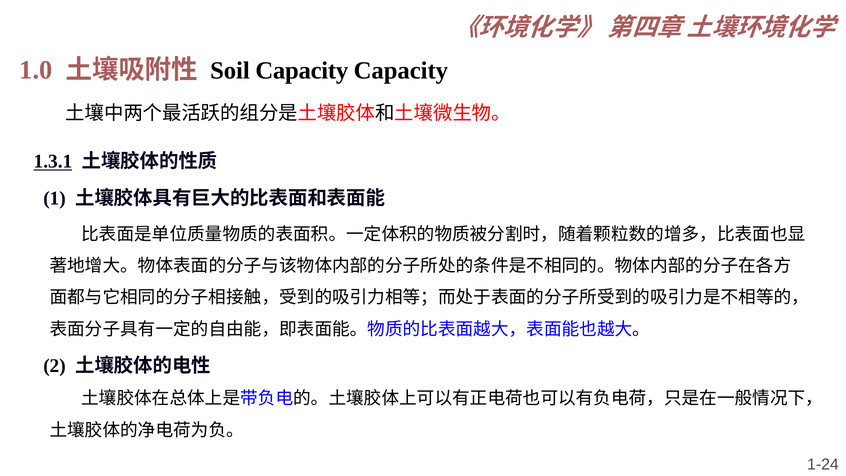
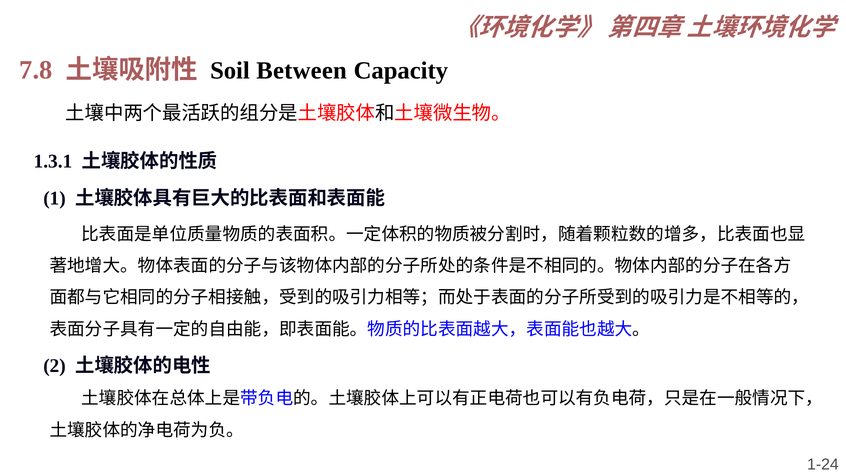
1.0: 1.0 -> 7.8 (36, 70)
Soil Capacity: Capacity -> Between (302, 70)
1.3.1 underline: present -> none (53, 161)
